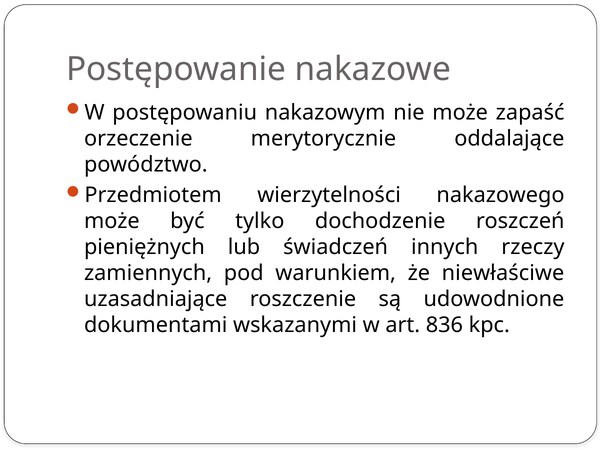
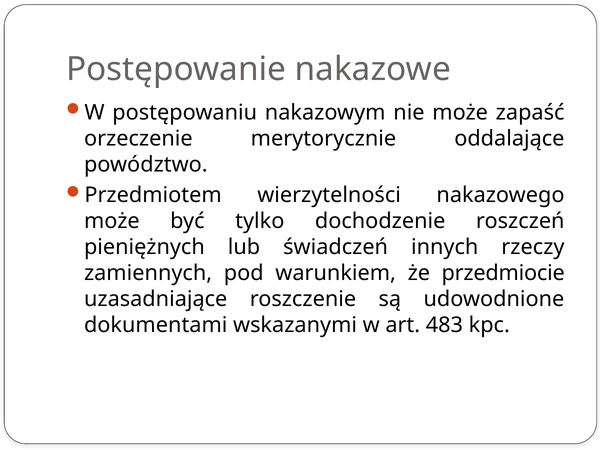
niewłaściwe: niewłaściwe -> przedmiocie (503, 274)
836: 836 -> 483 (444, 326)
